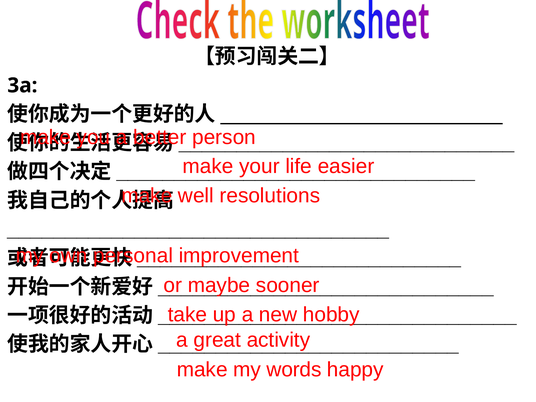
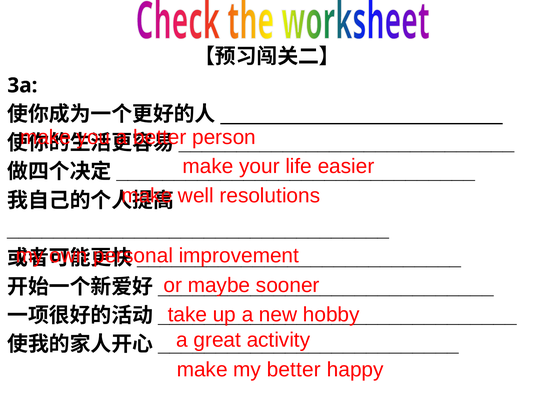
my words: words -> better (294, 370)
